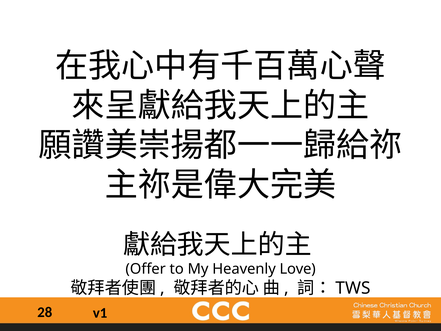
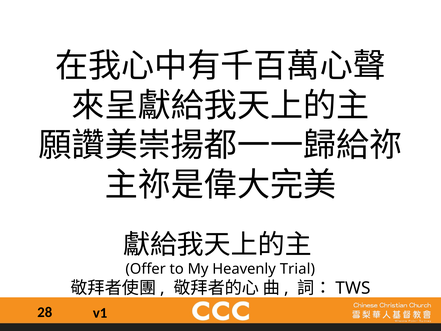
Love: Love -> Trial (297, 269)
